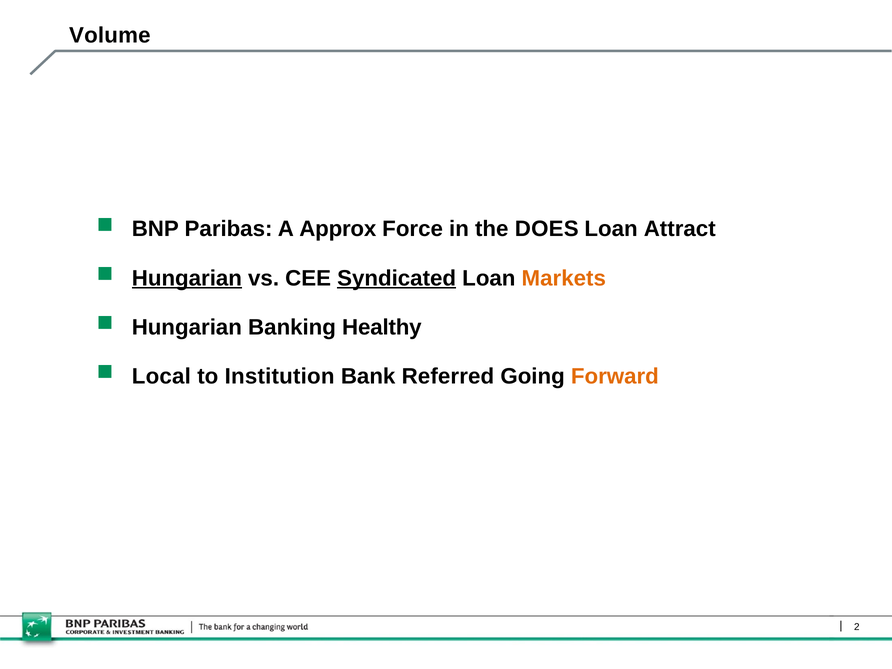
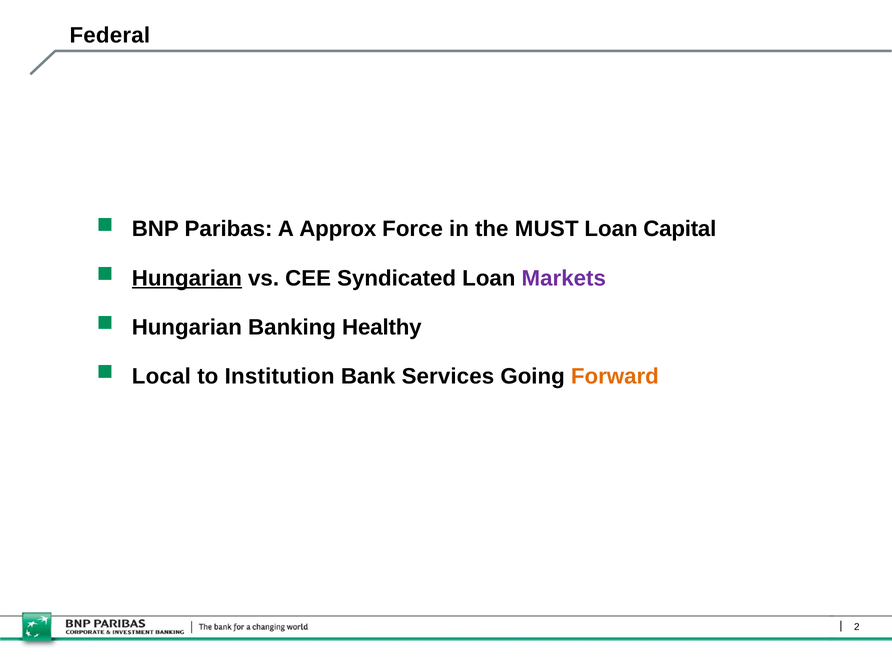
Volume: Volume -> Federal (110, 36)
DOES: DOES -> MUST (547, 229)
Attract: Attract -> Capital (680, 229)
Syndicated underline: present -> none (397, 278)
Markets colour: orange -> purple (564, 278)
Referred: Referred -> Services (448, 376)
